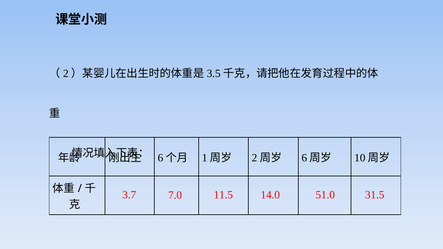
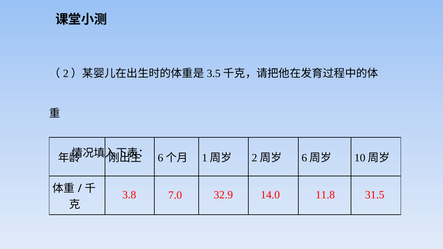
3.7: 3.7 -> 3.8 (129, 195)
11.5: 11.5 -> 32.9 (223, 195)
51.0: 51.0 -> 11.8 (325, 195)
